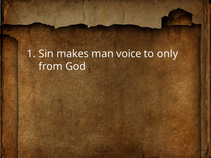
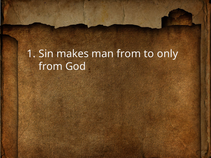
man voice: voice -> from (129, 54)
